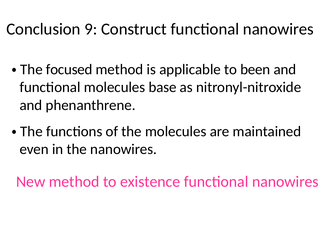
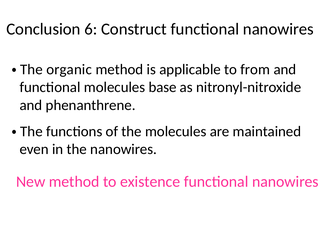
9: 9 -> 6 (91, 29)
focused: focused -> organic (69, 70)
been: been -> from (255, 70)
